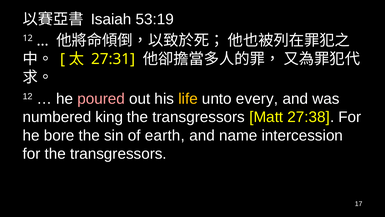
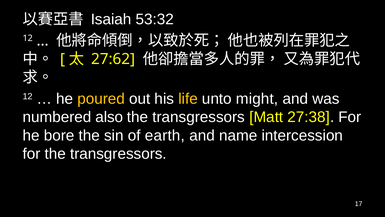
53:19: 53:19 -> 53:32 (155, 19)
27:31: 27:31 -> 27:62 (113, 59)
poured colour: pink -> yellow (101, 99)
every: every -> might (257, 99)
king: king -> also (109, 117)
